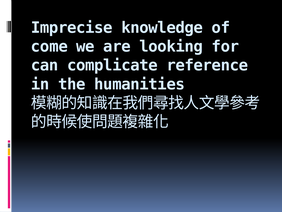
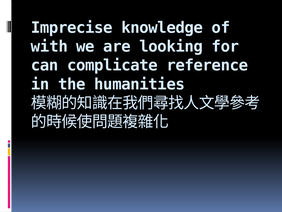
come: come -> with (49, 46)
